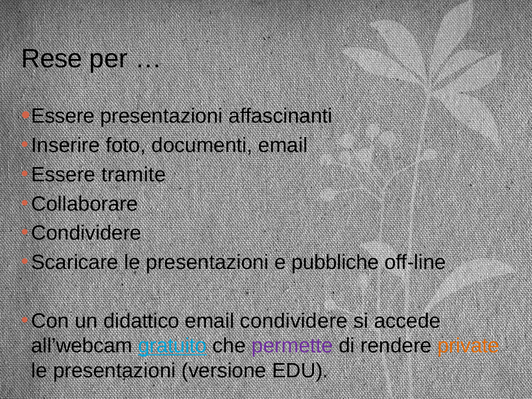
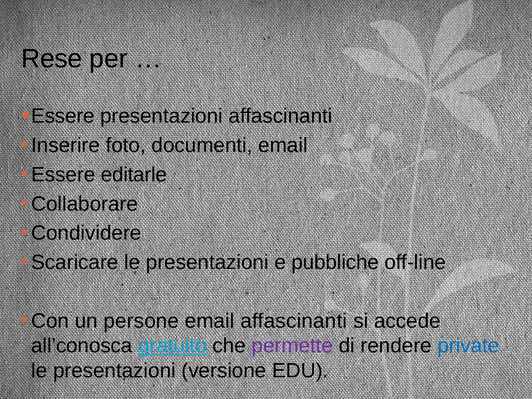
tramite: tramite -> editarle (134, 175)
didattico: didattico -> persone (141, 321)
email condividere: condividere -> affascinanti (294, 321)
all’webcam: all’webcam -> all’conosca (82, 346)
private colour: orange -> blue (468, 346)
